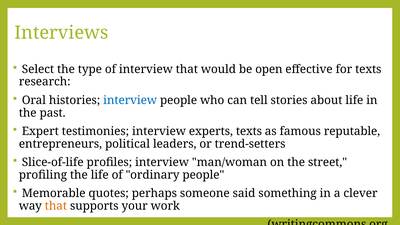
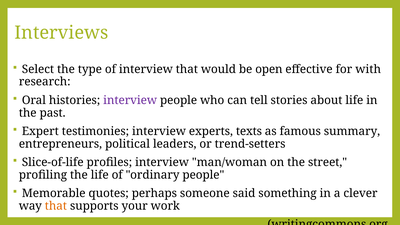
for texts: texts -> with (368, 69)
interview colour: blue -> purple (130, 100)
reputable: reputable -> summary (352, 131)
